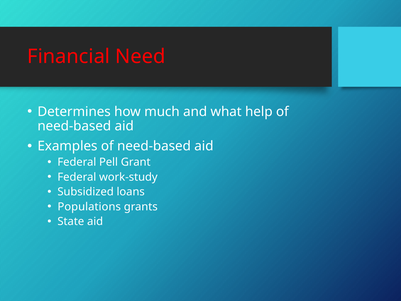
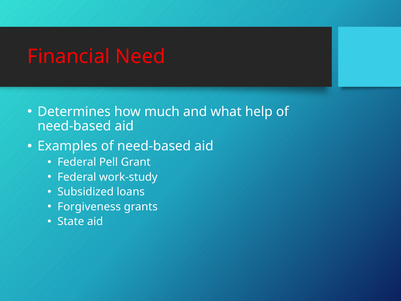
Populations: Populations -> Forgiveness (89, 206)
